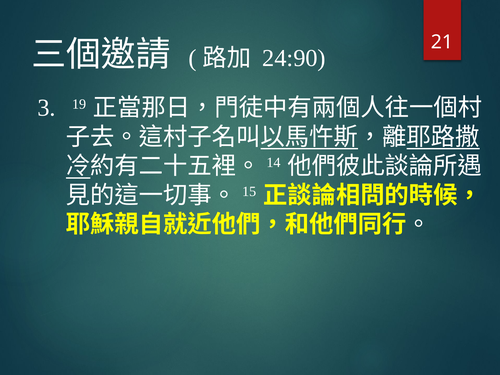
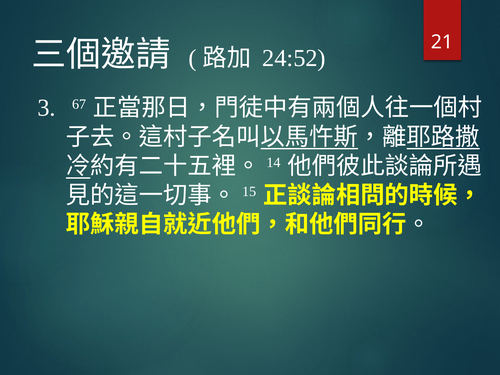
24:90: 24:90 -> 24:52 (294, 58)
19: 19 -> 67 (79, 104)
